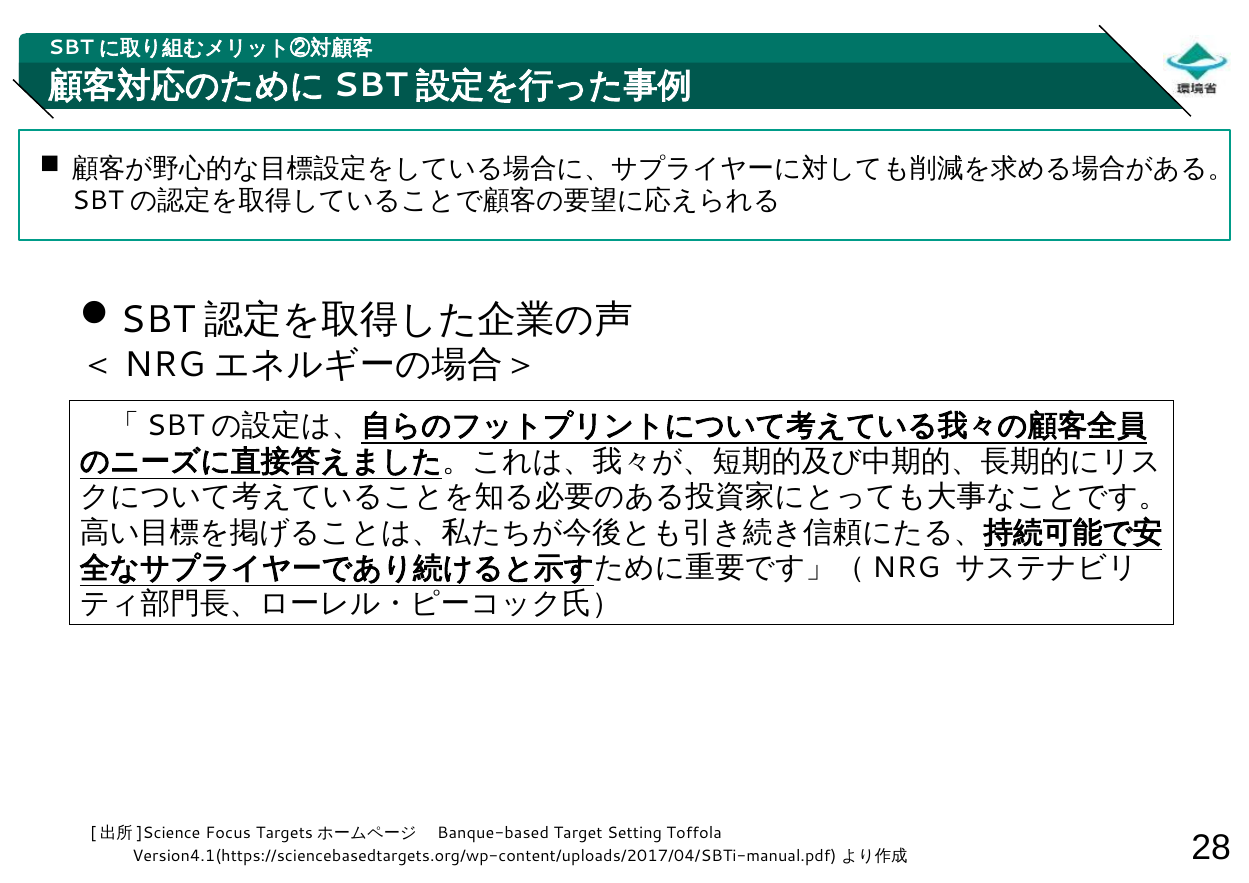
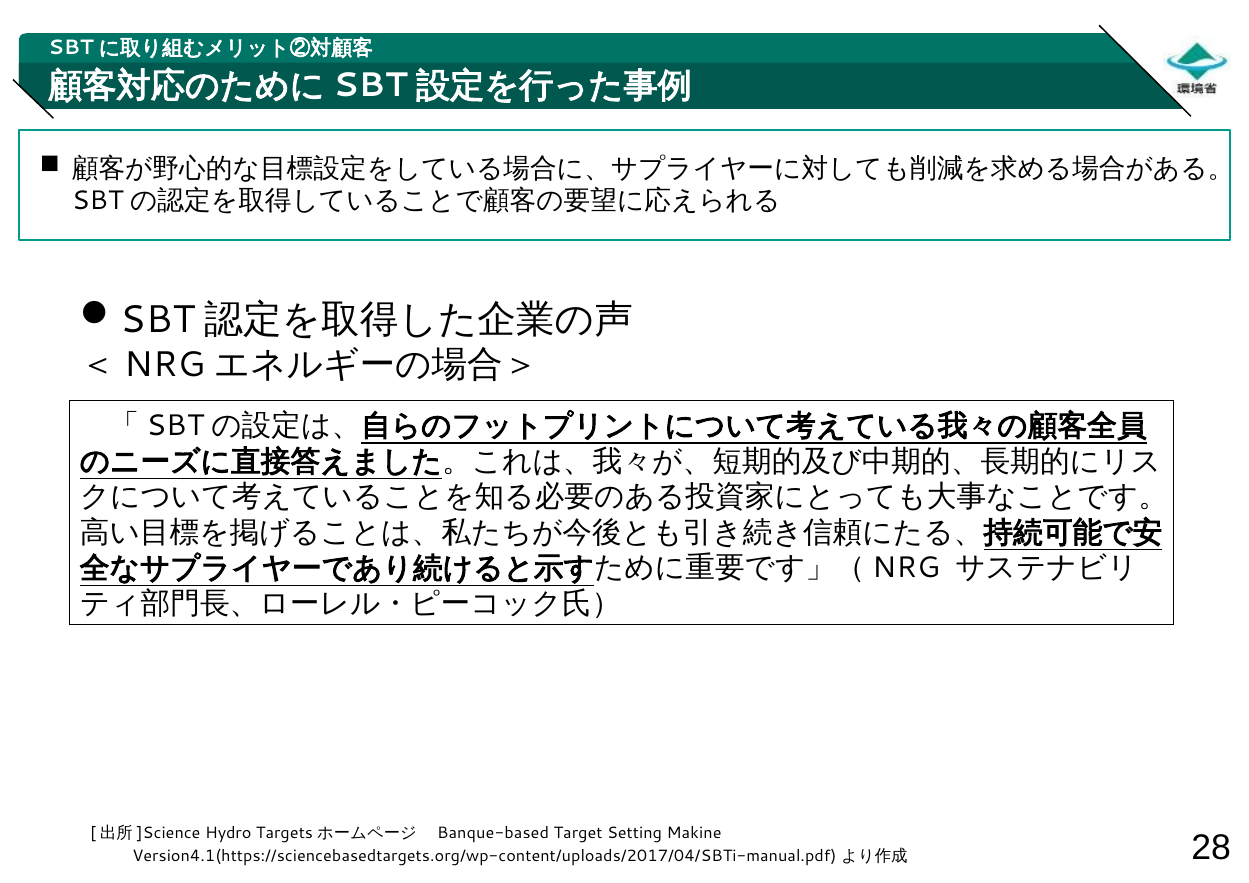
Focus: Focus -> Hydro (228, 833)
Toffola: Toffola -> Makine (694, 833)
